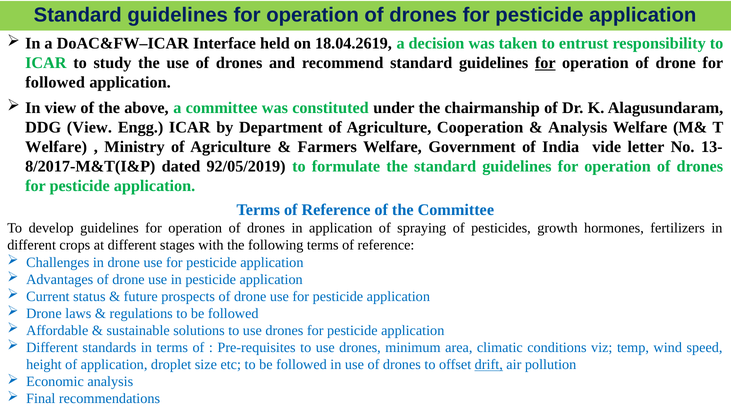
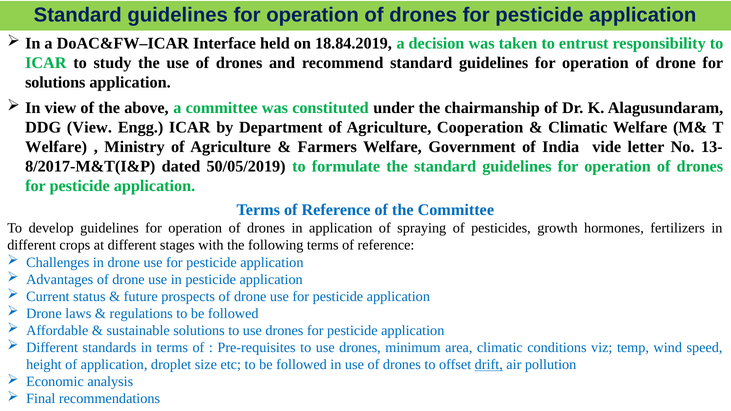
18.04.2619: 18.04.2619 -> 18.84.2019 (353, 43)
for underline: present -> none (545, 63)
followed: followed -> solutions (55, 82)
Analysis: Analysis -> Climatic (578, 127)
92/05/2019: 92/05/2019 -> 50/05/2019 (246, 166)
